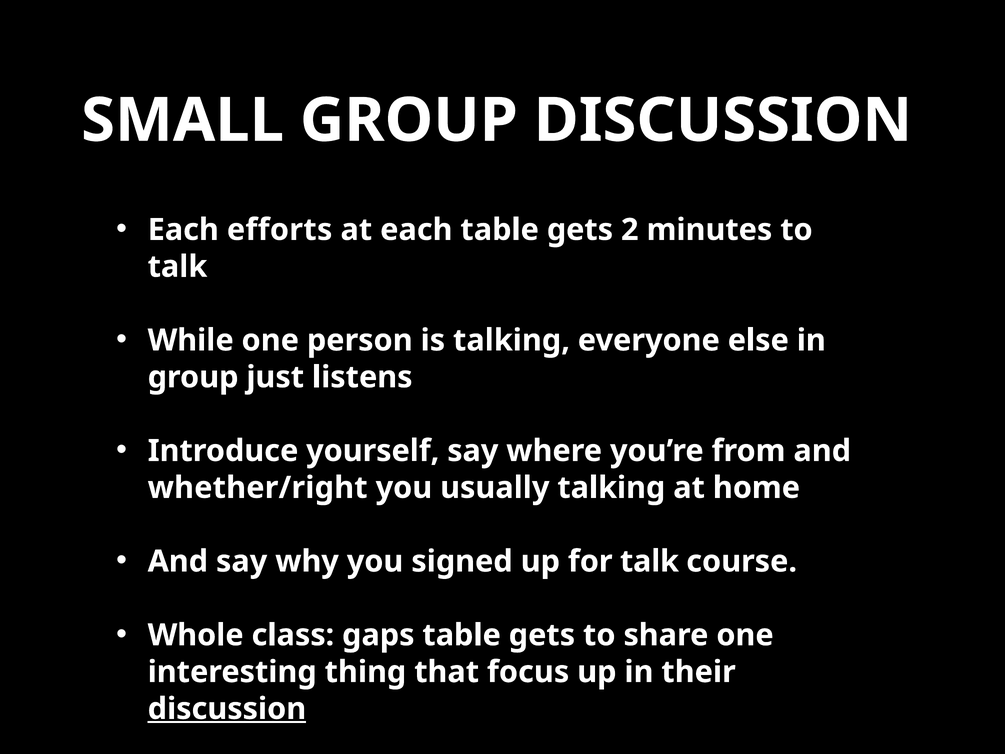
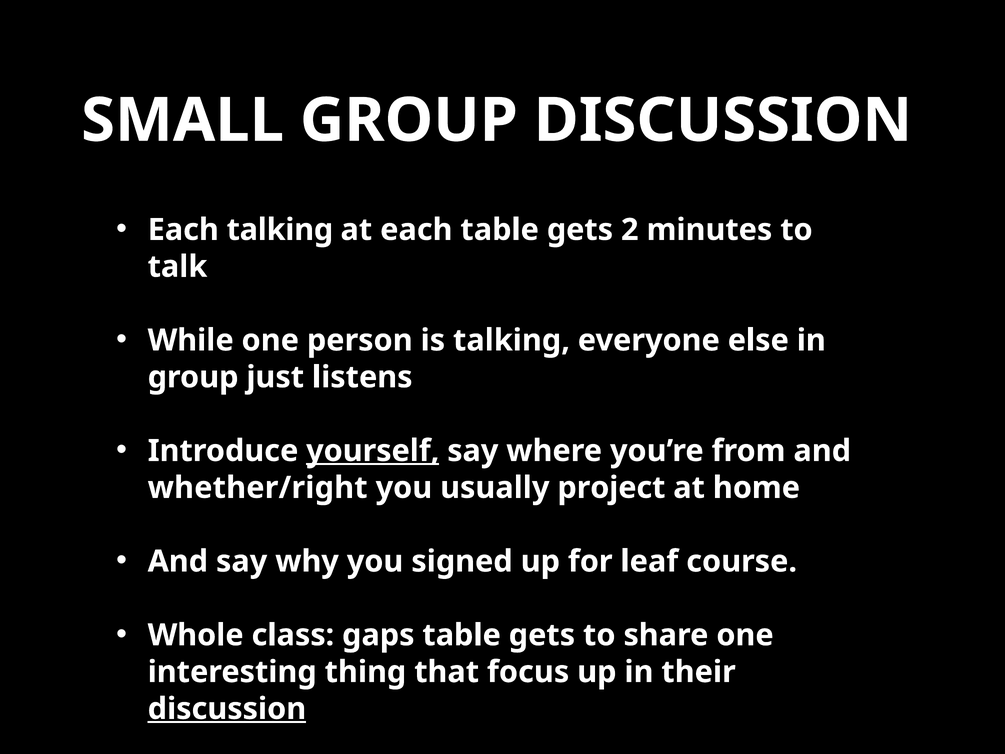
Each efforts: efforts -> talking (280, 230)
yourself underline: none -> present (373, 451)
usually talking: talking -> project (611, 488)
for talk: talk -> leaf (649, 561)
